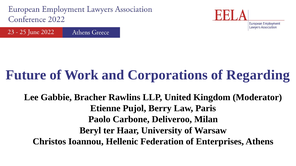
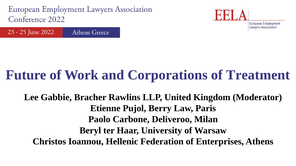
Regarding: Regarding -> Treatment (258, 75)
